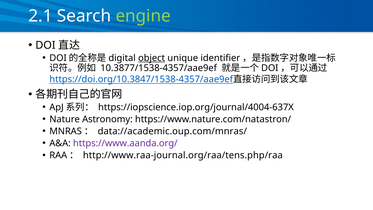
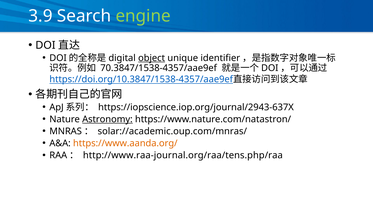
2.1: 2.1 -> 3.9 (40, 16)
10.3877/1538-4357/aae9ef: 10.3877/1538-4357/aae9ef -> 70.3847/1538-4357/aae9ef (159, 68)
https://iopscience.iop.org/journal/4004-637X: https://iopscience.iop.org/journal/4004-637X -> https://iopscience.iop.org/journal/2943-637X (196, 107)
Astronomy underline: none -> present (107, 119)
data://academic.oup.com/mnras/: data://academic.oup.com/mnras/ -> solar://academic.oup.com/mnras/ (172, 131)
https://www.aanda.org/ colour: purple -> orange (125, 143)
